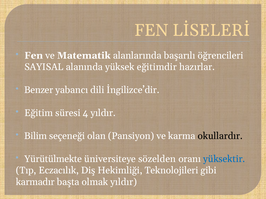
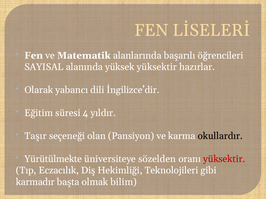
yüksek eğitimdir: eğitimdir -> yüksektir (157, 67)
Benzer: Benzer -> Olarak (39, 90)
Bilim: Bilim -> Taşır (36, 136)
yüksektir colour: blue -> red (224, 159)
olmak yıldır: yıldır -> bilim (124, 182)
